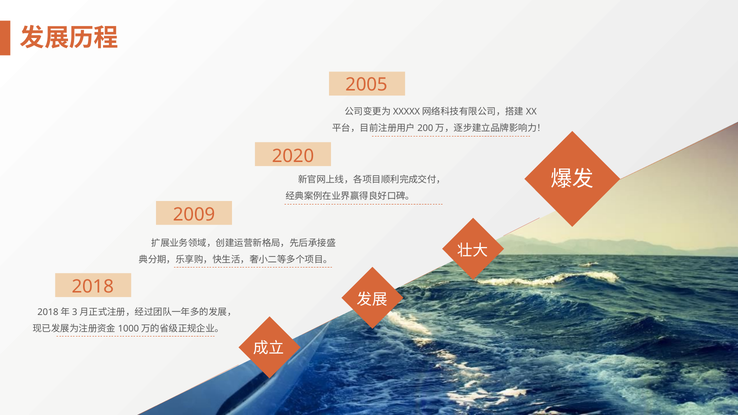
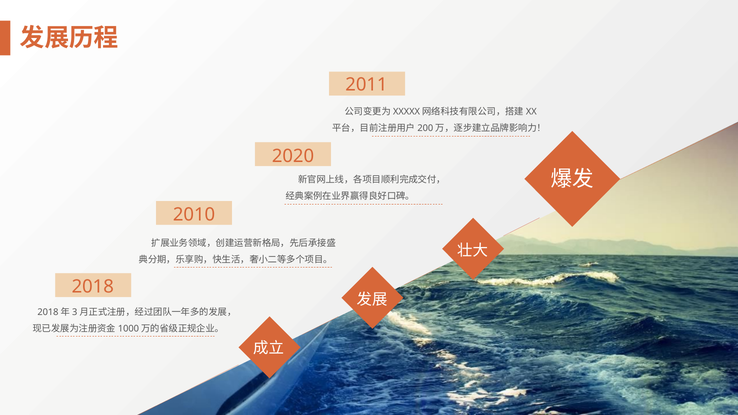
2005: 2005 -> 2011 (366, 85)
2009: 2009 -> 2010 (194, 215)
